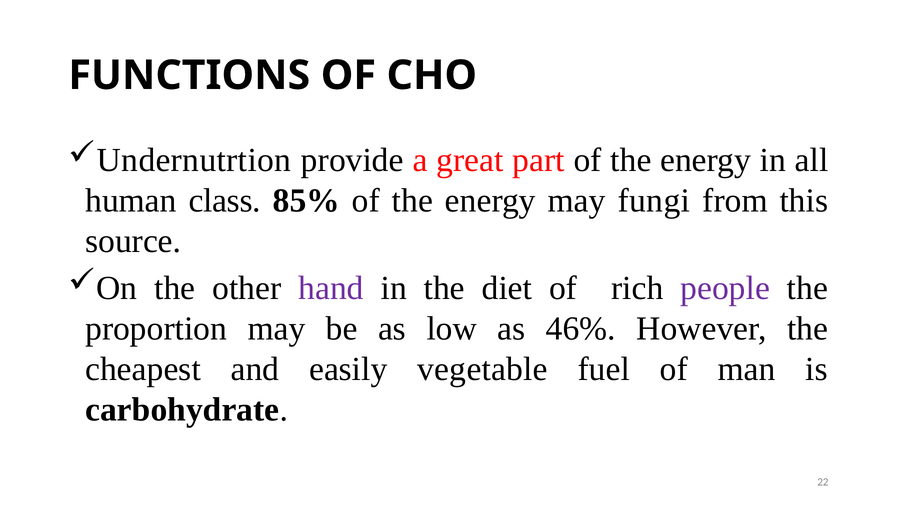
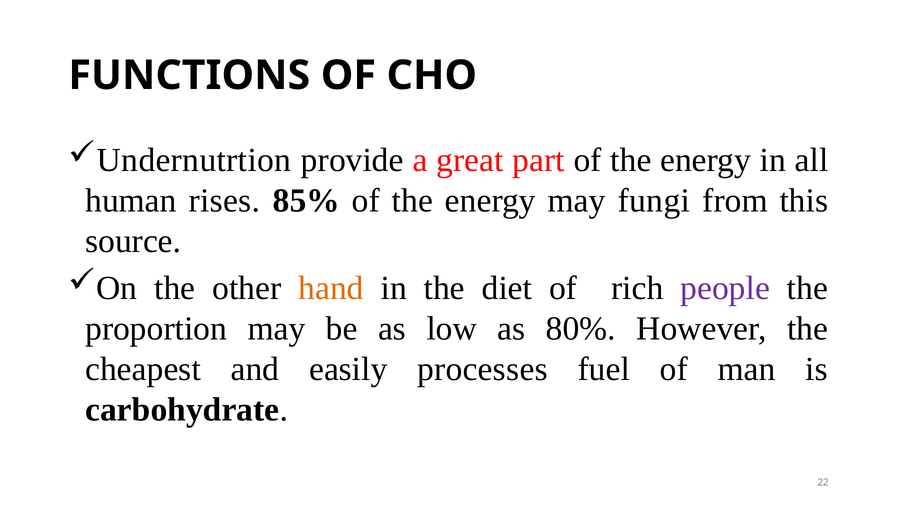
class: class -> rises (224, 201)
hand colour: purple -> orange (331, 288)
46%: 46% -> 80% (581, 328)
vegetable: vegetable -> processes (483, 369)
